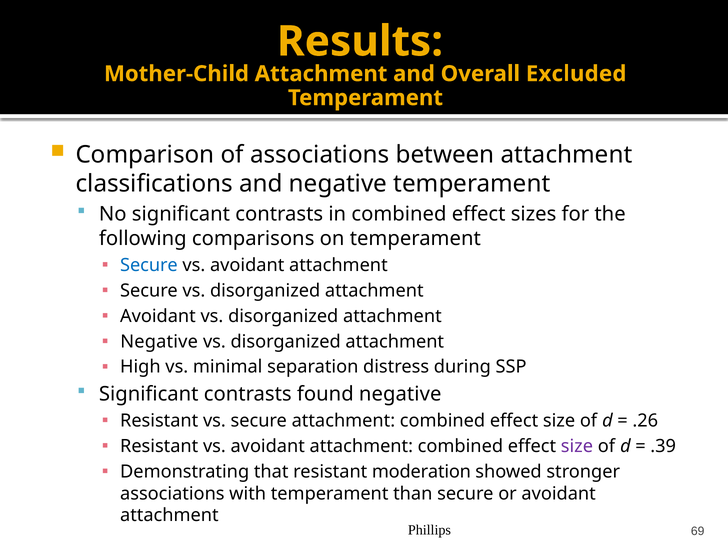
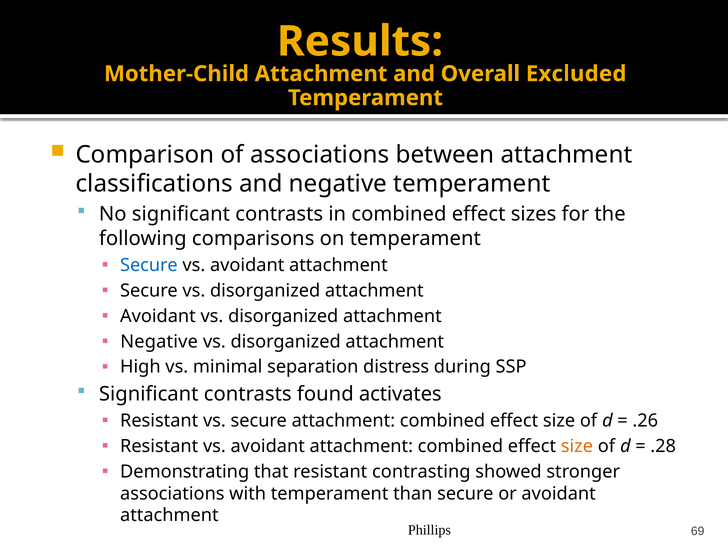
found negative: negative -> activates (400, 394)
size colour: purple -> orange (577, 446)
.39: .39 -> .28 (663, 446)
moderation: moderation -> contrasting (421, 472)
